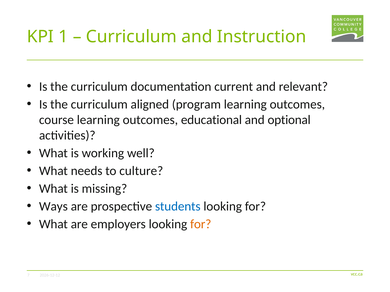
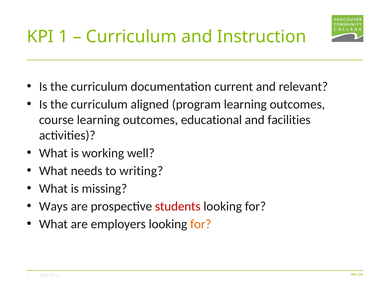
optional: optional -> facilities (289, 120)
culture: culture -> writing (141, 171)
students colour: blue -> red (178, 207)
